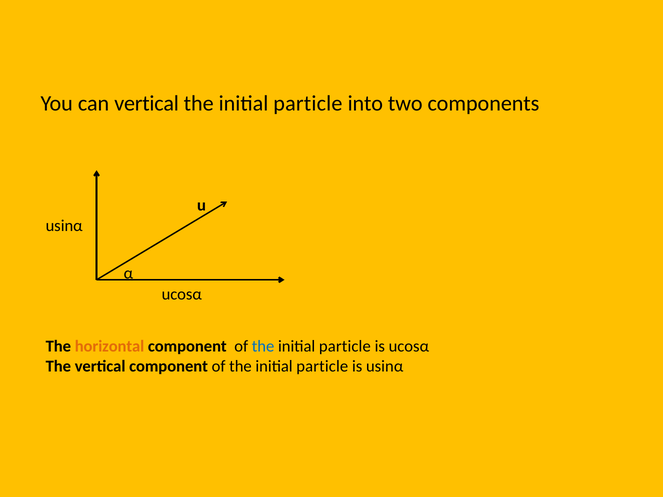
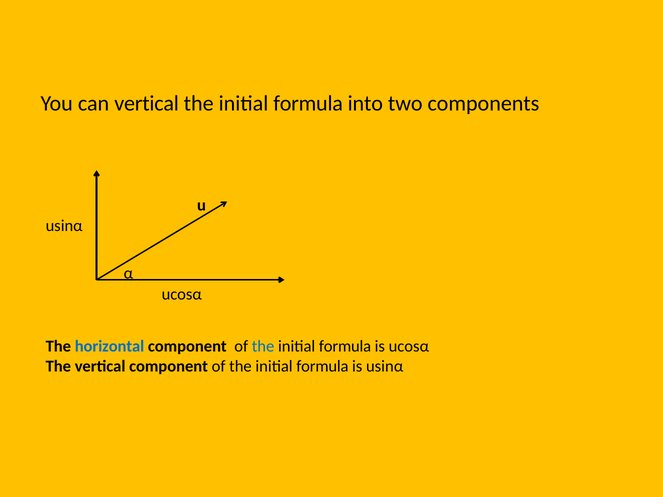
particle: particle -> formula (308, 104)
horizontal colour: orange -> blue (110, 346)
particle: particle -> formula (345, 346)
particle: particle -> formula (322, 366)
